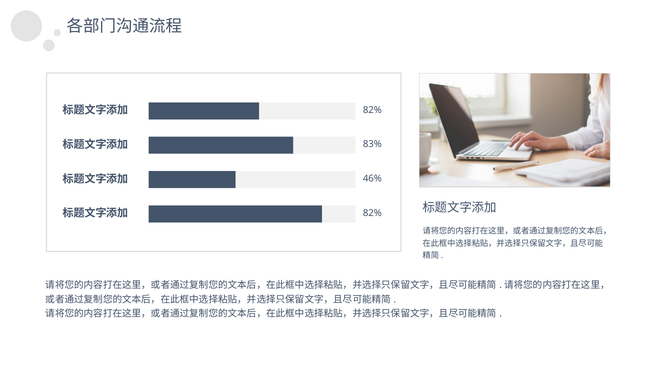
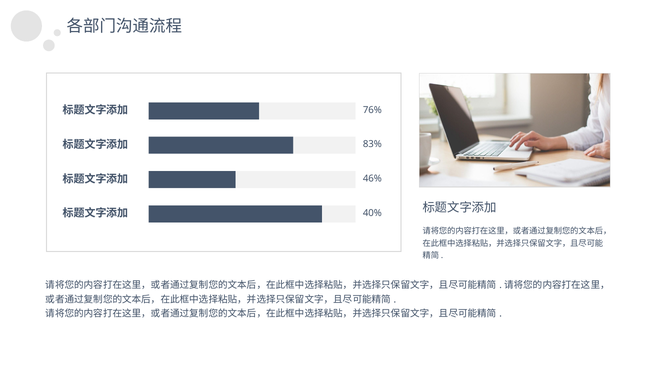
82%: 82% -> 76% (372, 110)
82%: 82% -> 40% (372, 213)
